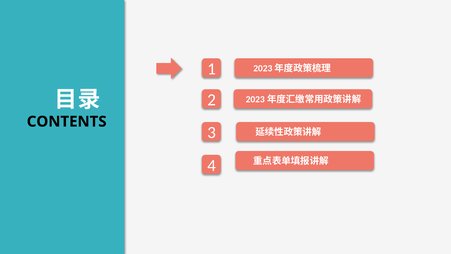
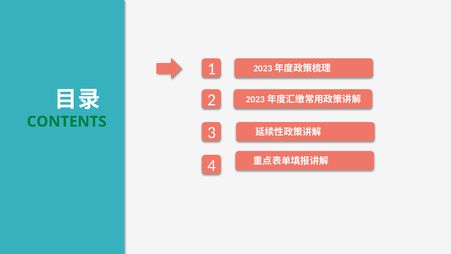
CONTENTS colour: black -> green (67, 122)
